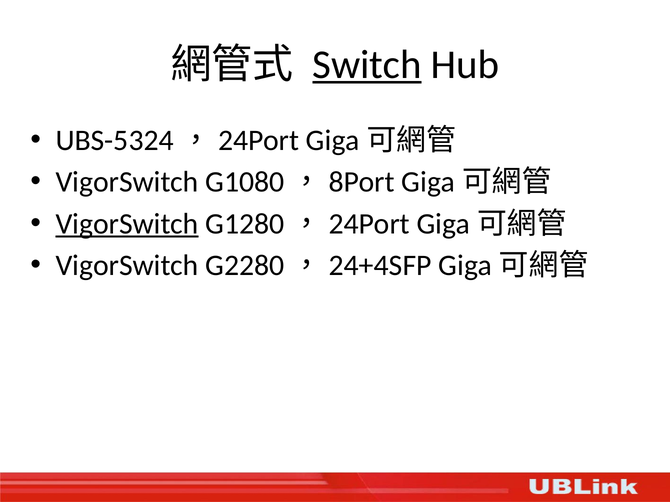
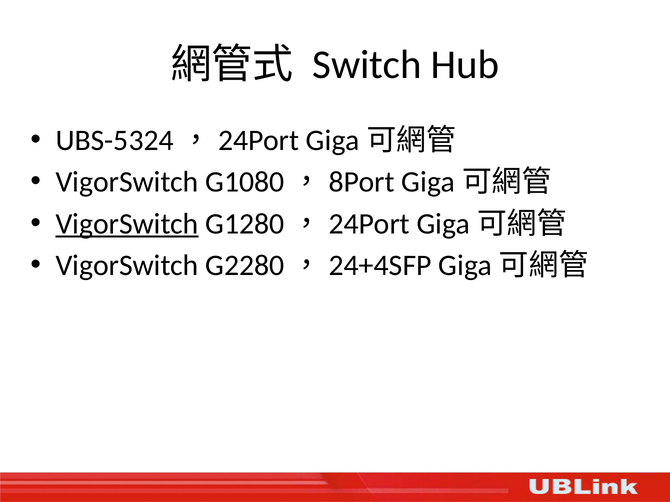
Switch underline: present -> none (367, 65)
